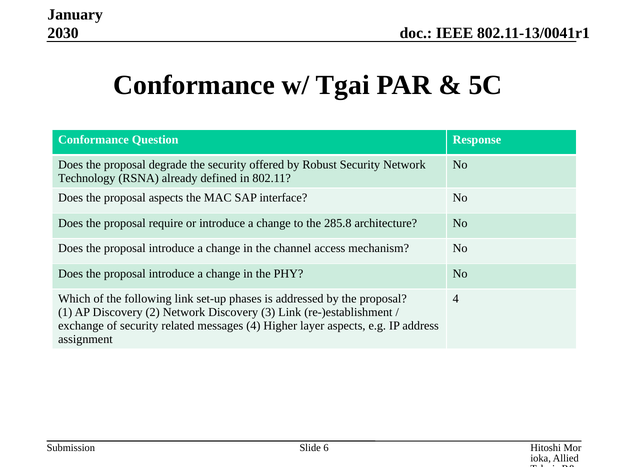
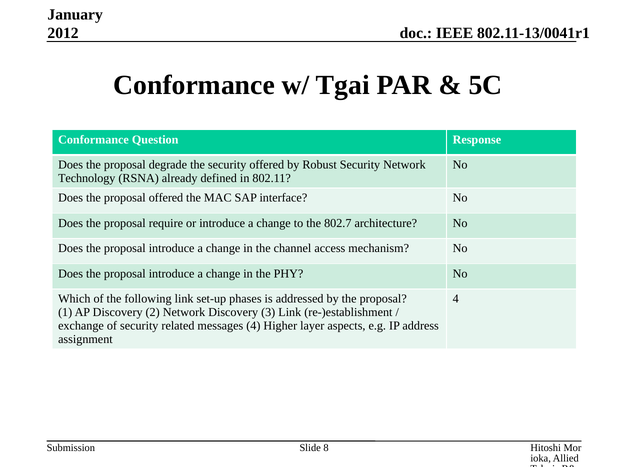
2030: 2030 -> 2012 (63, 33)
proposal aspects: aspects -> offered (166, 198)
285.8: 285.8 -> 802.7 (338, 223)
6: 6 -> 8 (326, 448)
